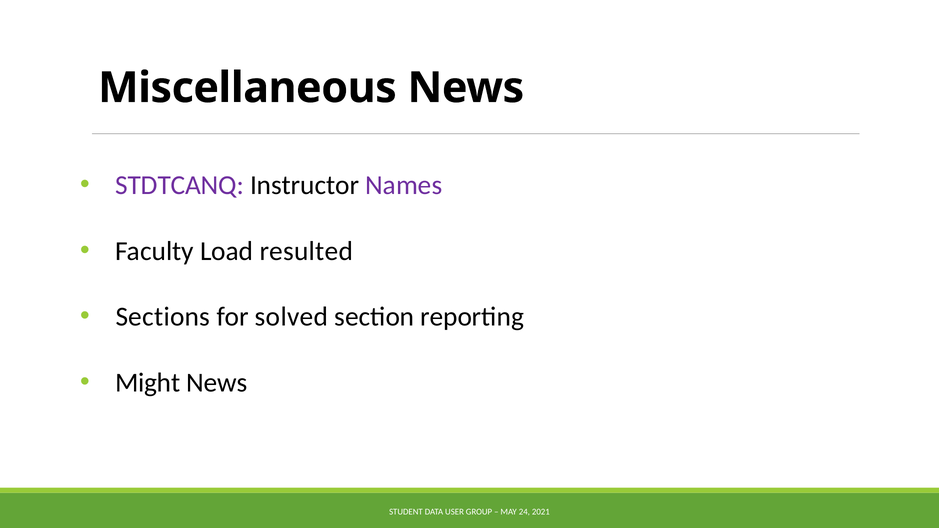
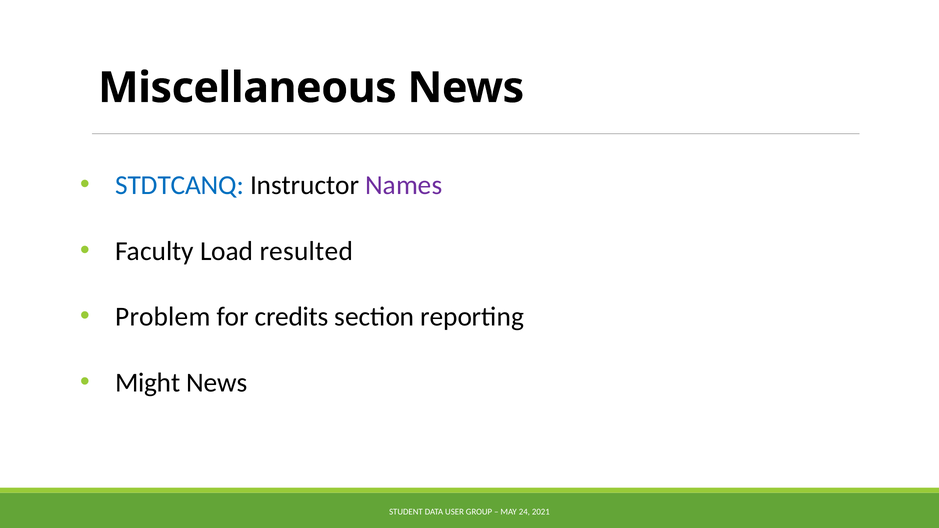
STDTCANQ colour: purple -> blue (180, 185)
Sections: Sections -> Problem (163, 317)
solved: solved -> credits (292, 317)
